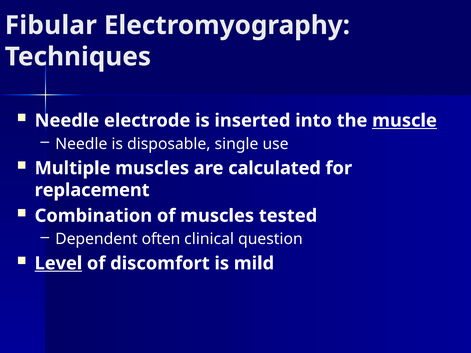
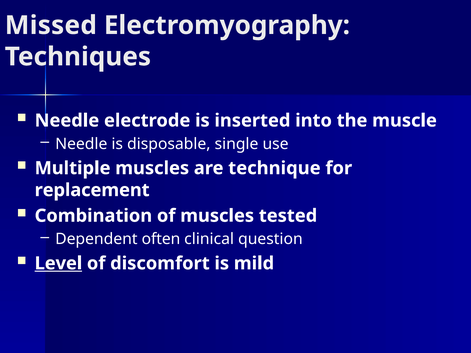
Fibular: Fibular -> Missed (51, 25)
muscle underline: present -> none (405, 121)
calculated: calculated -> technique (274, 168)
